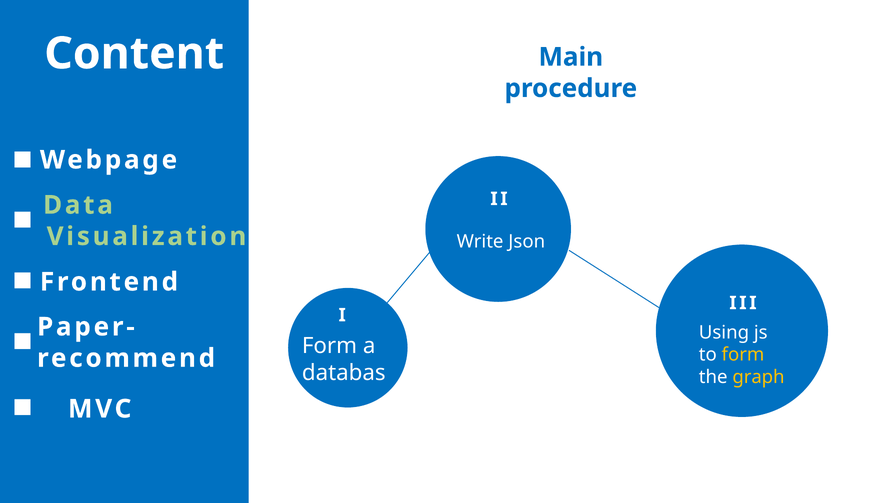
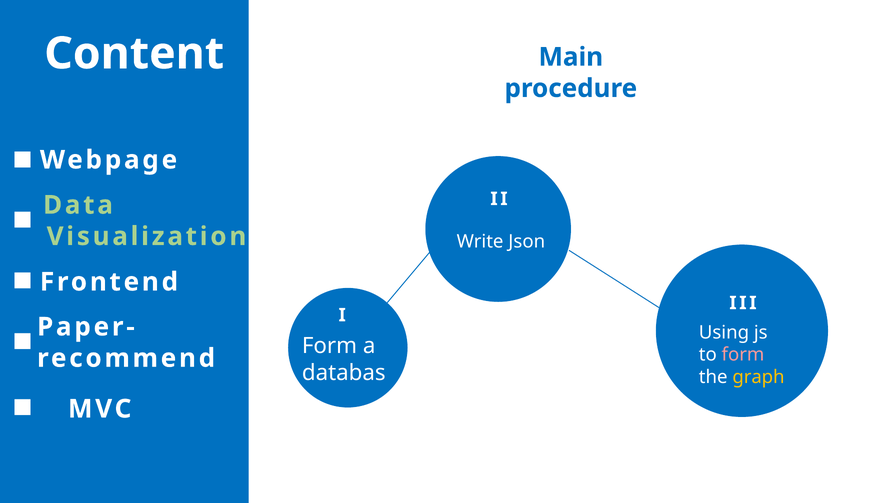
form colour: yellow -> pink (743, 354)
